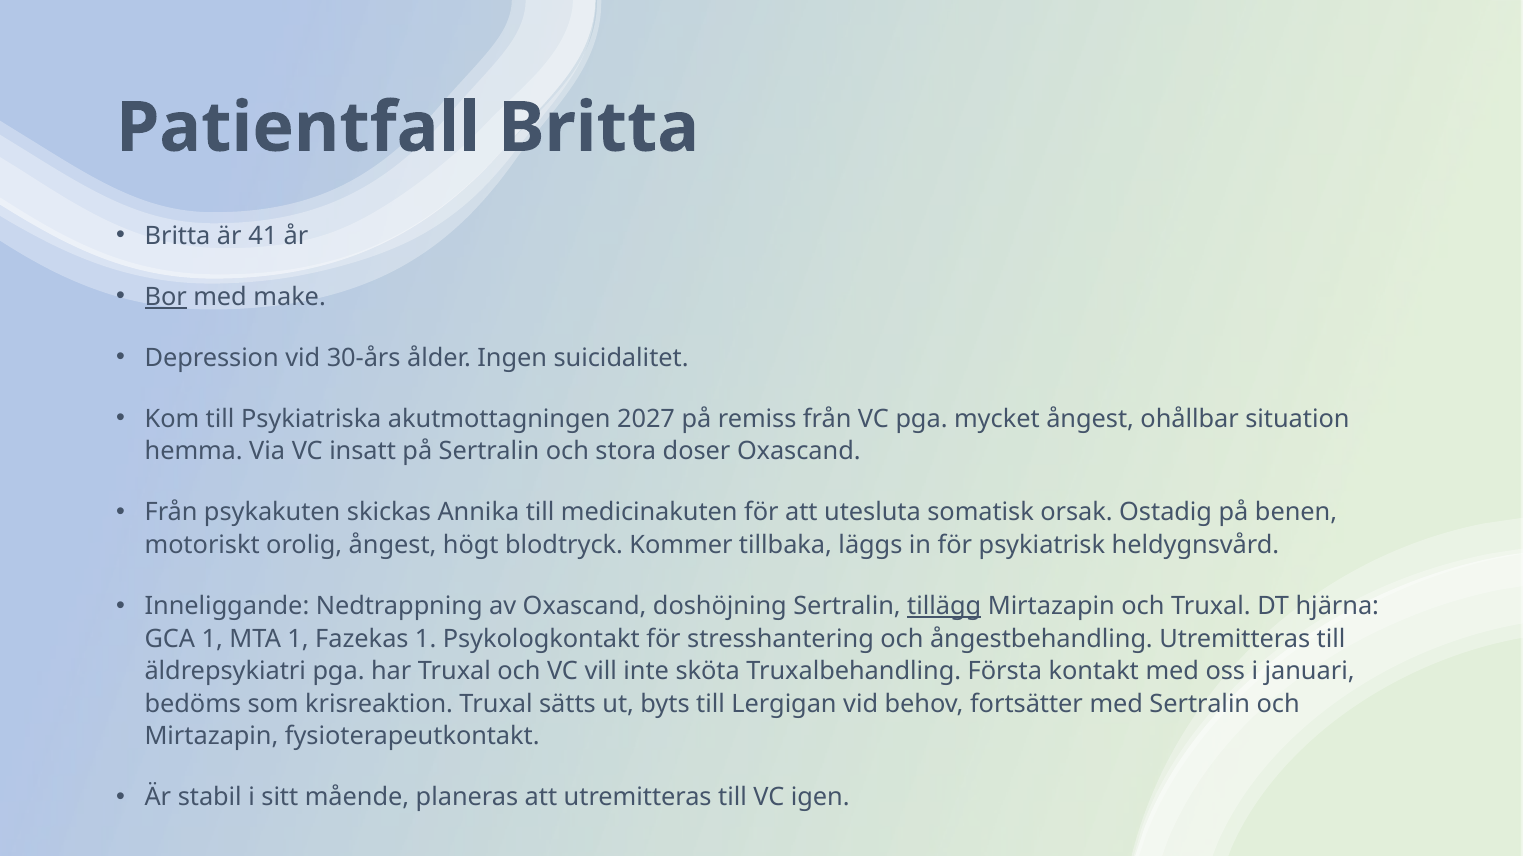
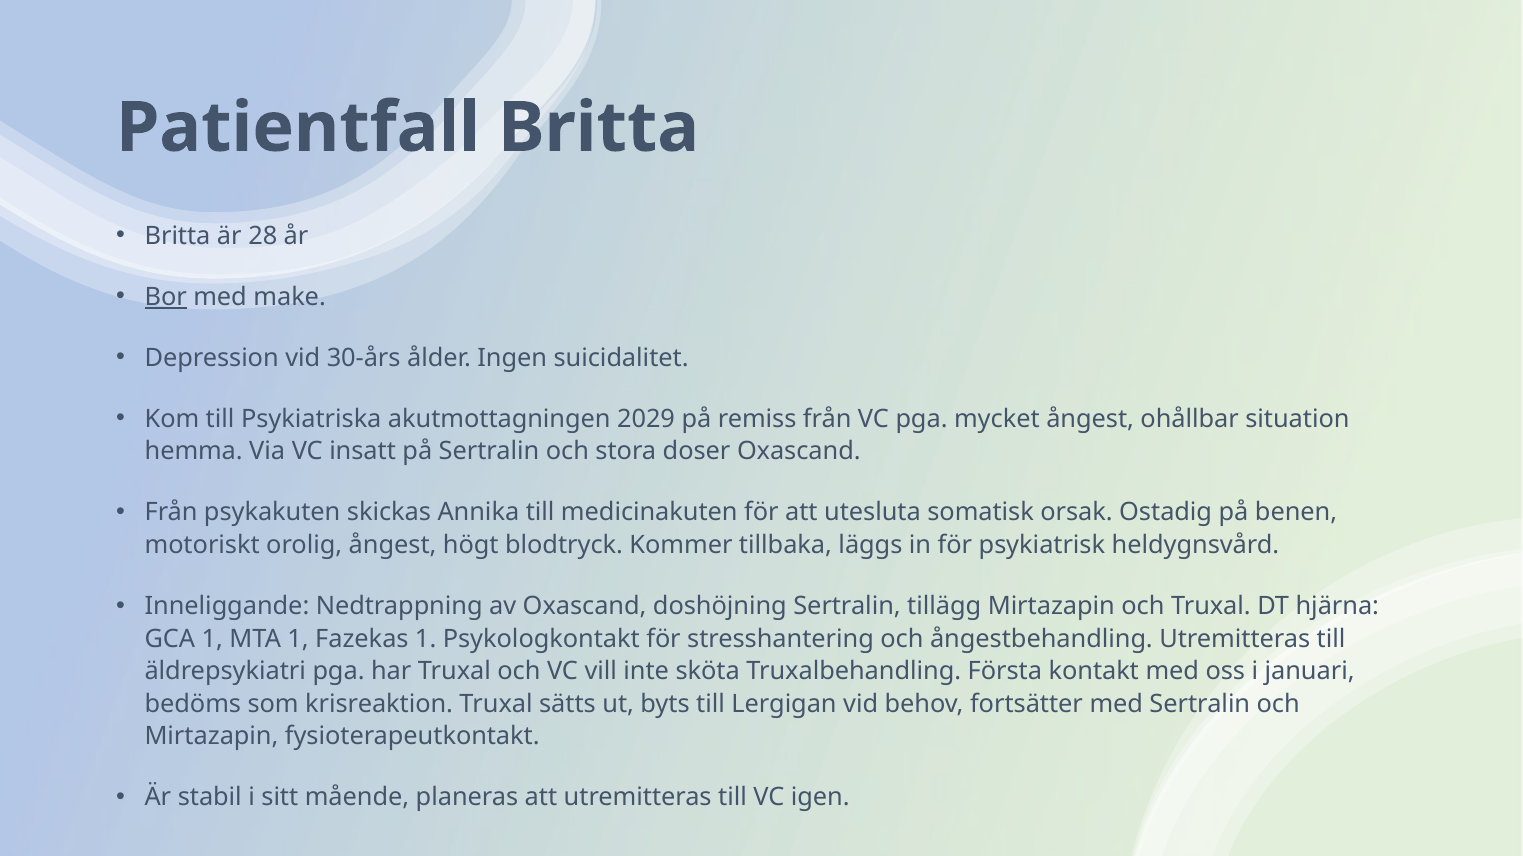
41: 41 -> 28 (263, 236)
2027: 2027 -> 2029 (646, 419)
tillägg underline: present -> none (944, 607)
